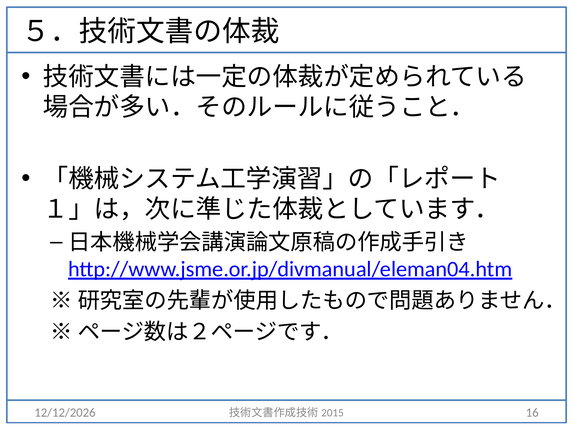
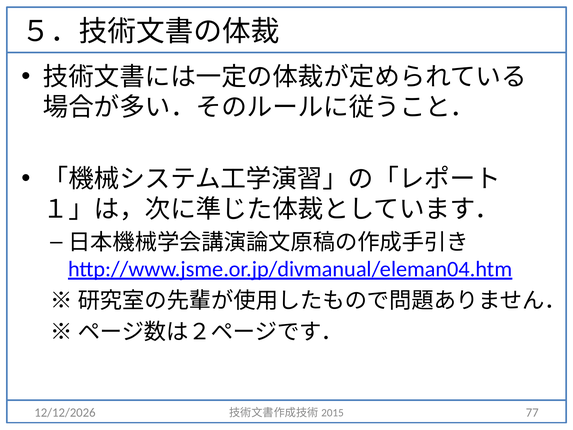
16: 16 -> 77 (532, 412)
